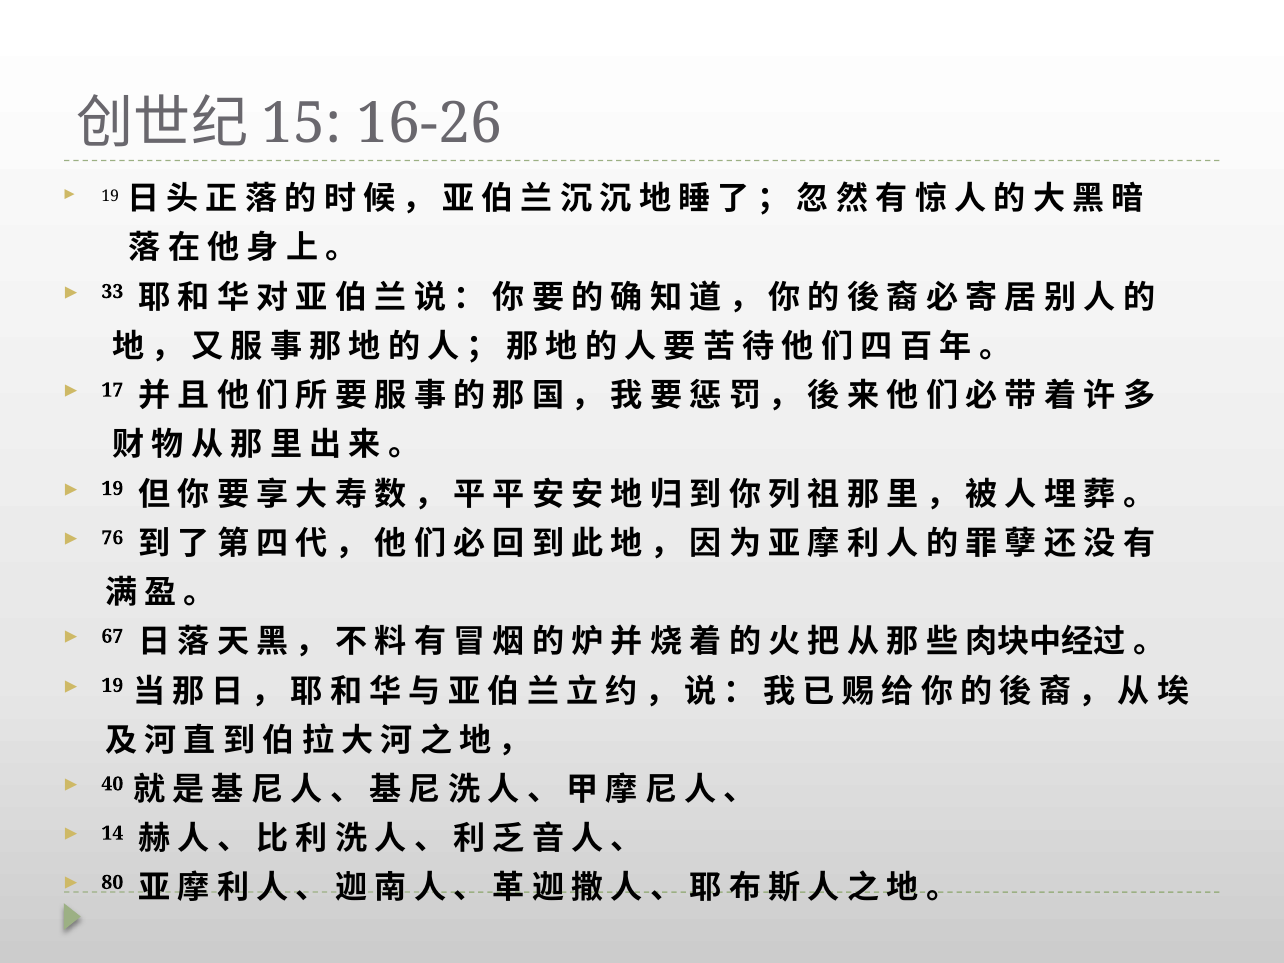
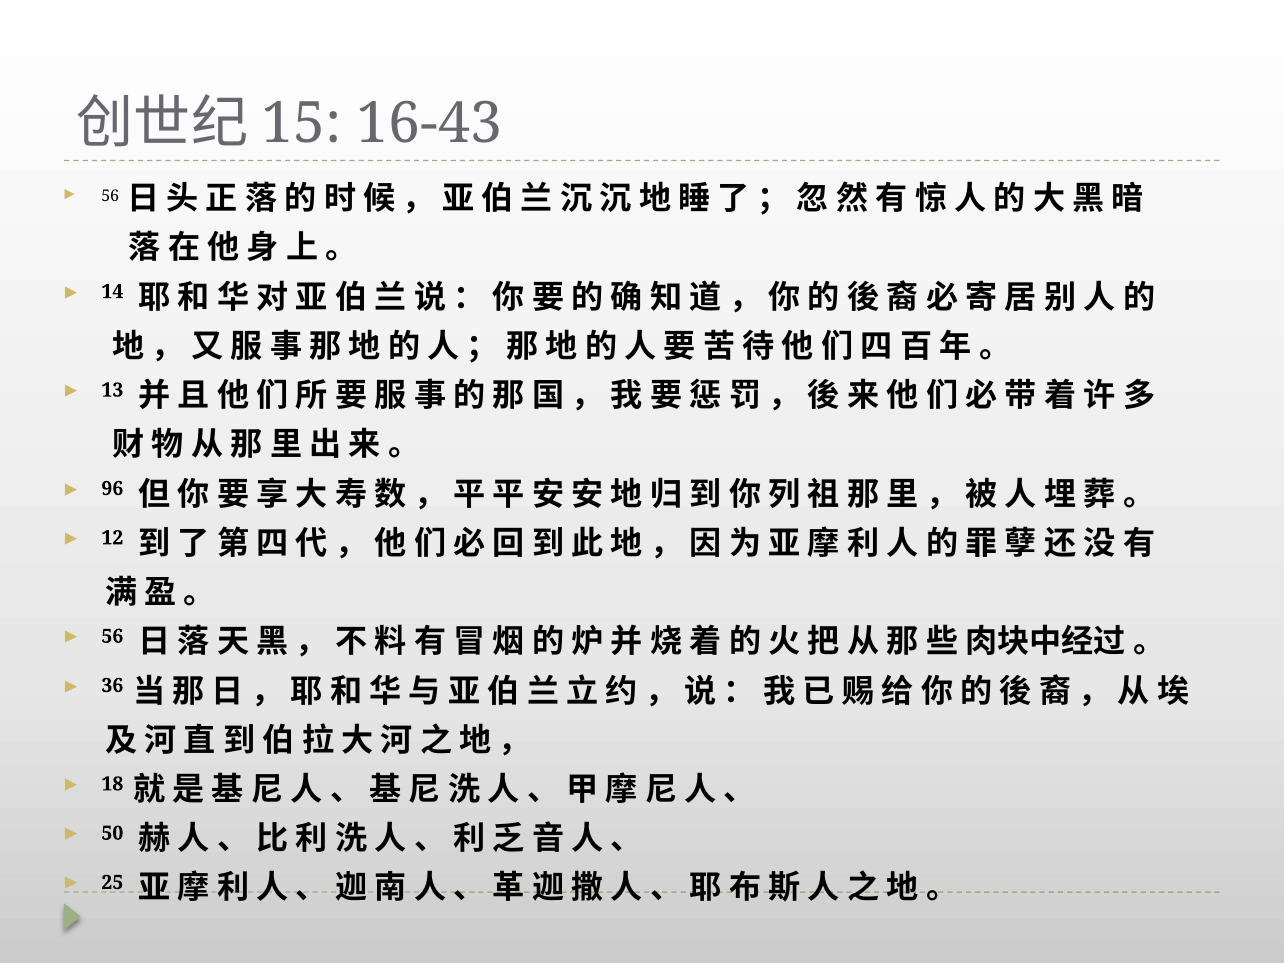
16-26: 16-26 -> 16-43 (430, 124)
19: 19 -> 56 (110, 196)
33: 33 -> 14 (112, 292)
17: 17 -> 13 (112, 390)
19: 19 -> 96 (112, 489)
76: 76 -> 12 (112, 538)
67: 67 -> 56 (112, 636)
19: 19 -> 36 (112, 686)
40: 40 -> 18 (112, 784)
14: 14 -> 50 (112, 833)
80: 80 -> 25 (112, 882)
